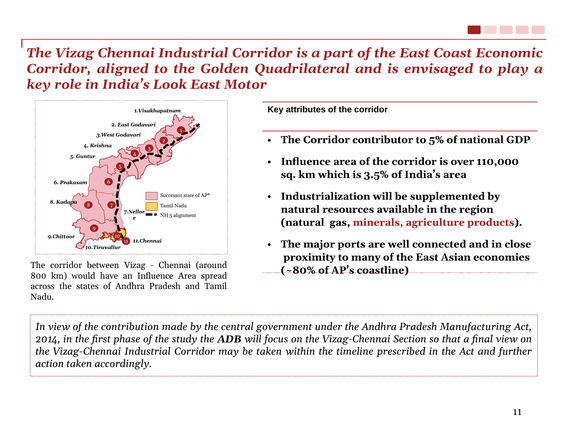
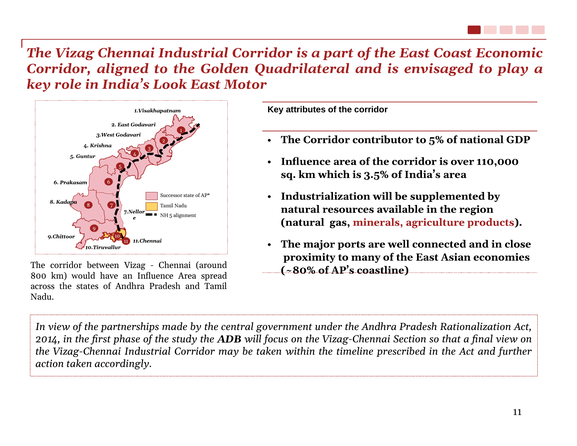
contribution: contribution -> partnerships (130, 327)
Manufacturing: Manufacturing -> Rationalization (476, 327)
